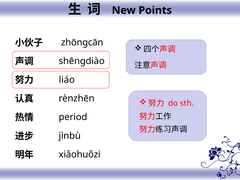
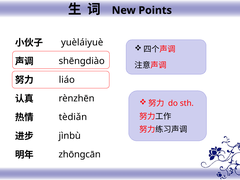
zhōnɡcān: zhōnɡcān -> yuèláiyuè (82, 42)
period: period -> tèdiǎn (73, 117)
xiǎohuǒzi: xiǎohuǒzi -> zhōnɡcān (80, 154)
